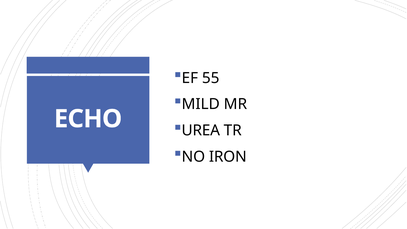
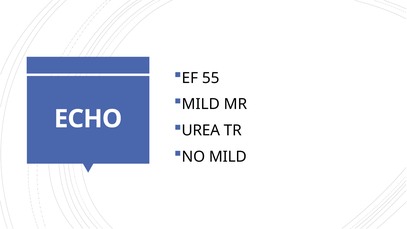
NO IRON: IRON -> MILD (228, 157)
